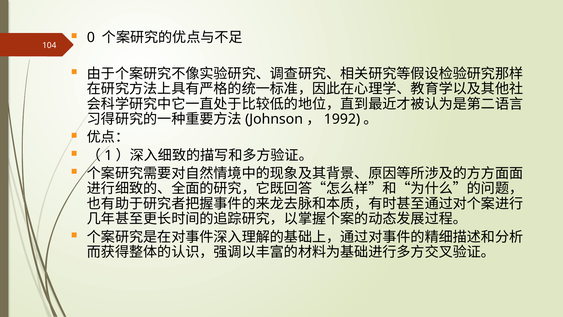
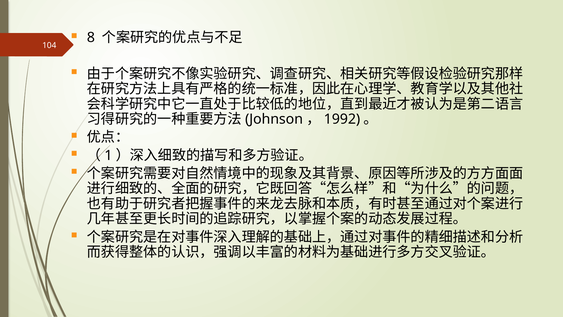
0: 0 -> 8 (91, 38)
